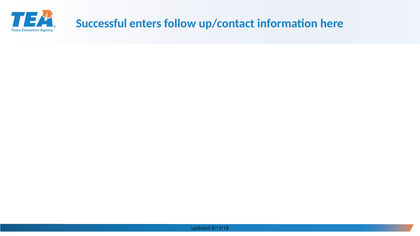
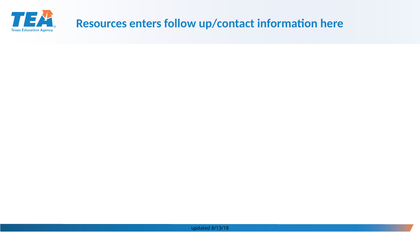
Successful: Successful -> Resources (101, 24)
